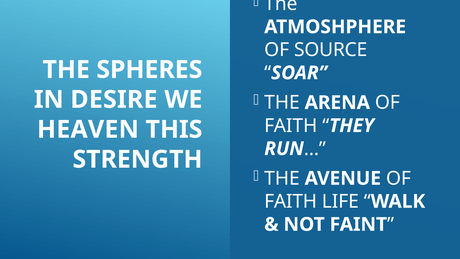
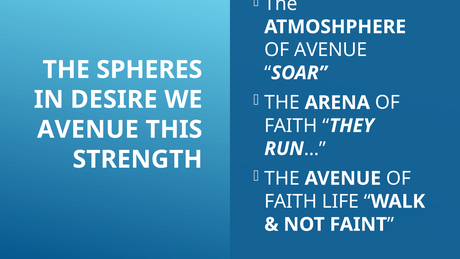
OF SOURCE: SOURCE -> AVENUE (331, 50)
HEAVEN: HEAVEN -> AVENUE (88, 129)
